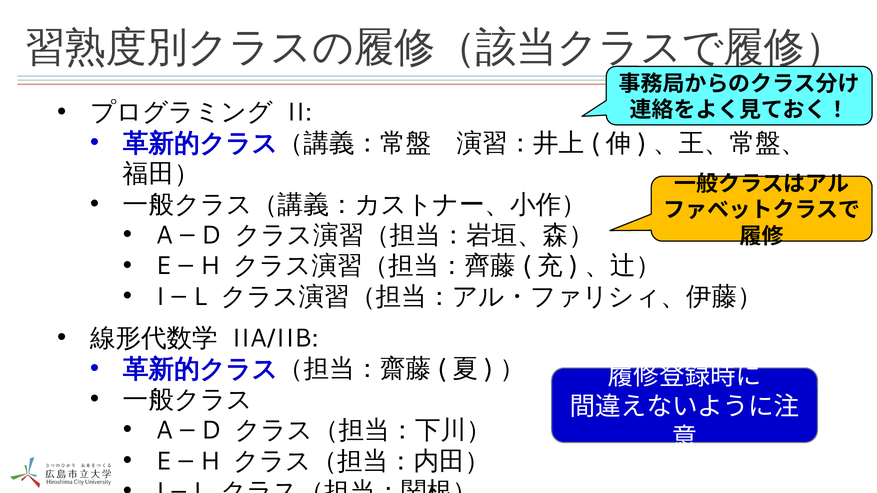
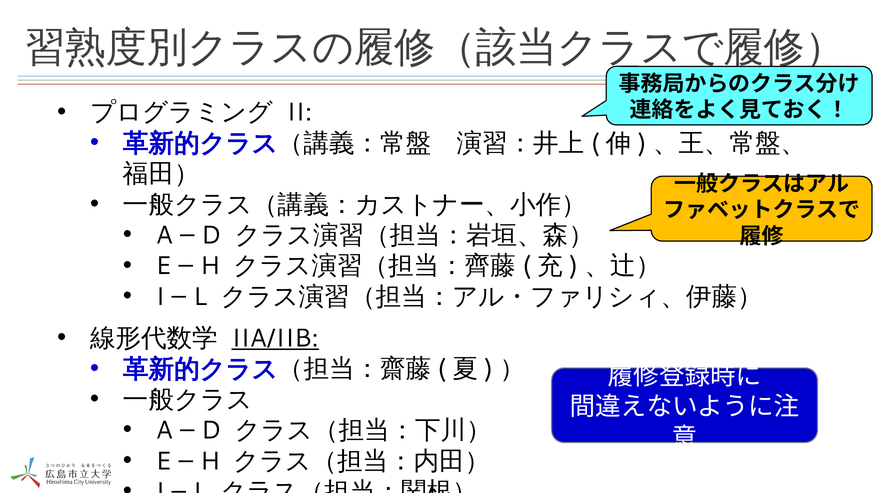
IIA/IIB underline: none -> present (275, 339)
